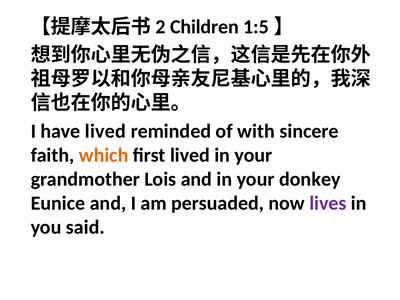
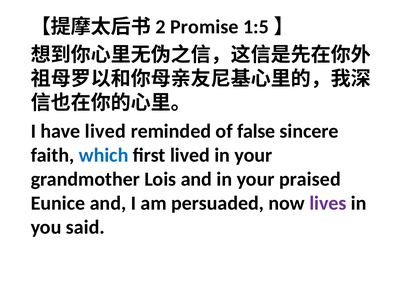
Children: Children -> Promise (204, 27)
with: with -> false (256, 131)
which colour: orange -> blue (104, 155)
donkey: donkey -> praised (310, 179)
